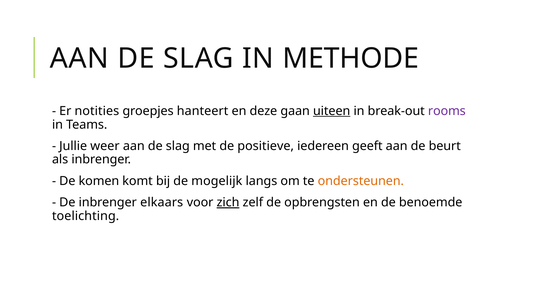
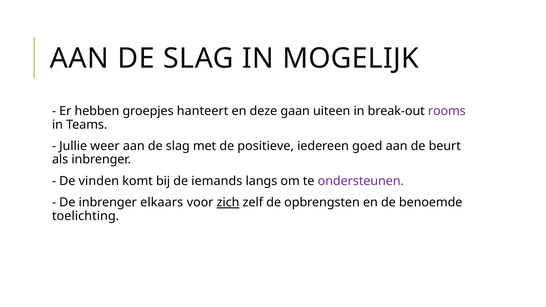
METHODE: METHODE -> MOGELIJK (351, 59)
notities: notities -> hebben (97, 111)
uiteen underline: present -> none (332, 111)
geeft: geeft -> goed (367, 146)
komen: komen -> vinden (99, 181)
mogelijk: mogelijk -> iemands (217, 181)
ondersteunen colour: orange -> purple (361, 181)
